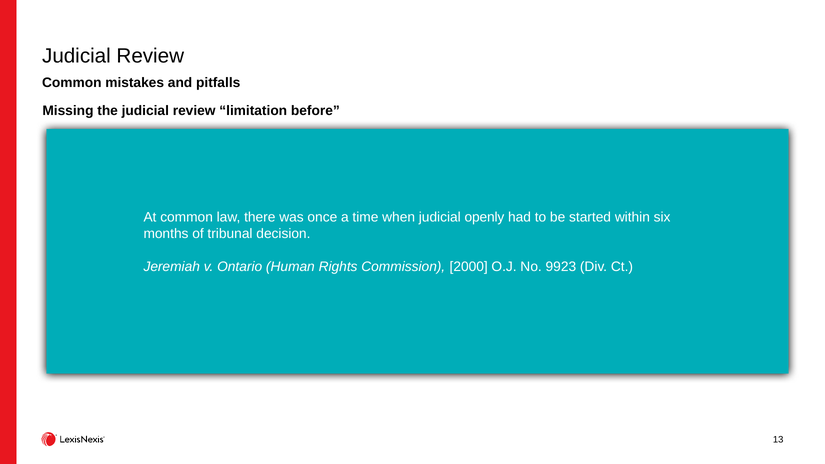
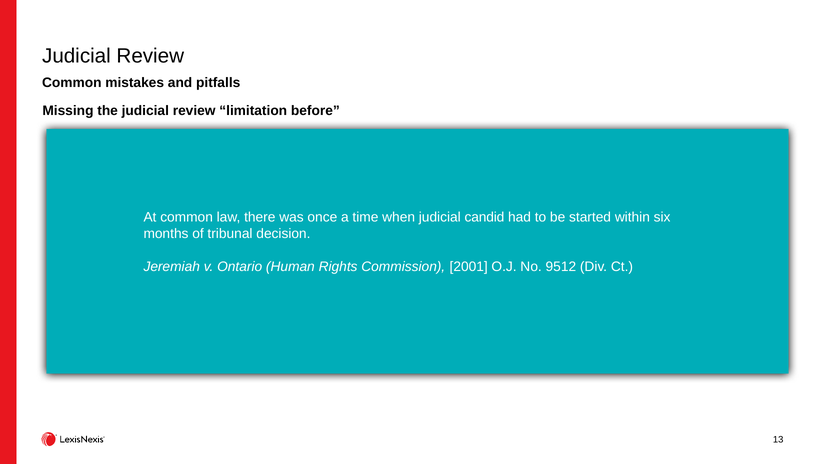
openly: openly -> candid (484, 218)
2000: 2000 -> 2001 (469, 267)
9923: 9923 -> 9512 (561, 267)
